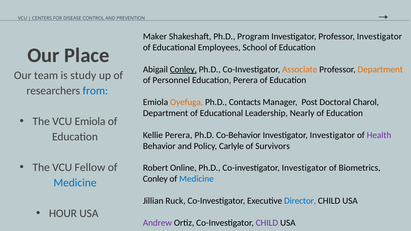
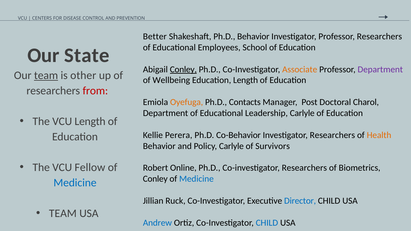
Maker: Maker -> Better (155, 37)
Ph.D Program: Program -> Behavior (253, 37)
Professor Investigator: Investigator -> Researchers (379, 37)
Place: Place -> State (87, 55)
Department colour: orange -> purple (380, 69)
team underline: none -> present (46, 75)
study: study -> other (83, 75)
Personnel: Personnel -> Wellbeing (171, 80)
Education Perera: Perera -> Length (246, 80)
from colour: blue -> red (95, 91)
Leadership Nearly: Nearly -> Carlyle (302, 113)
VCU Emiola: Emiola -> Length (90, 122)
Investigator Investigator: Investigator -> Researchers (332, 135)
Health colour: purple -> orange (379, 135)
Co-investigator Investigator: Investigator -> Researchers (304, 168)
HOUR: HOUR -> TEAM (63, 214)
Andrew colour: purple -> blue (157, 223)
CHILD colour: purple -> blue (267, 223)
